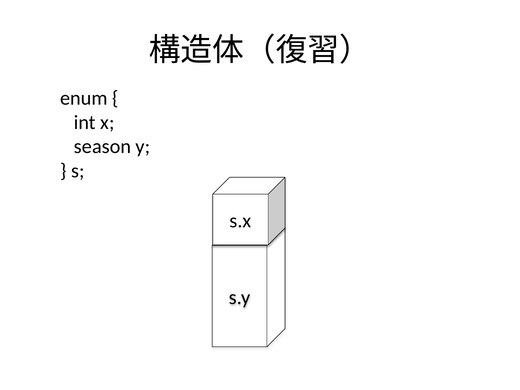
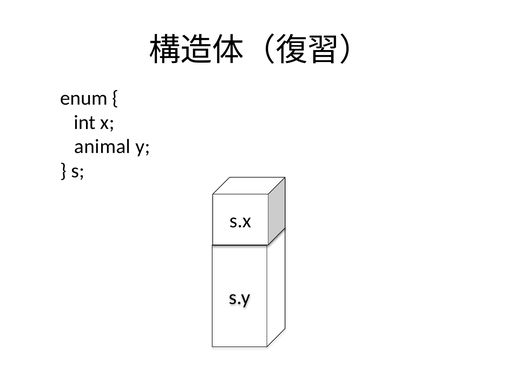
season: season -> animal (102, 147)
